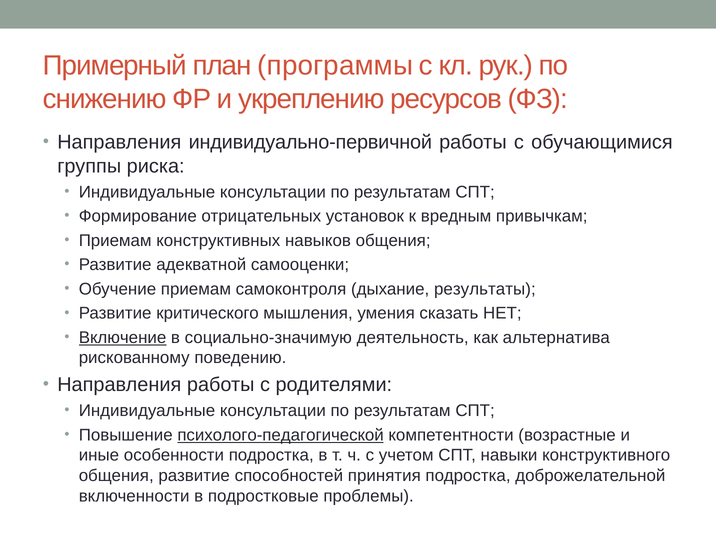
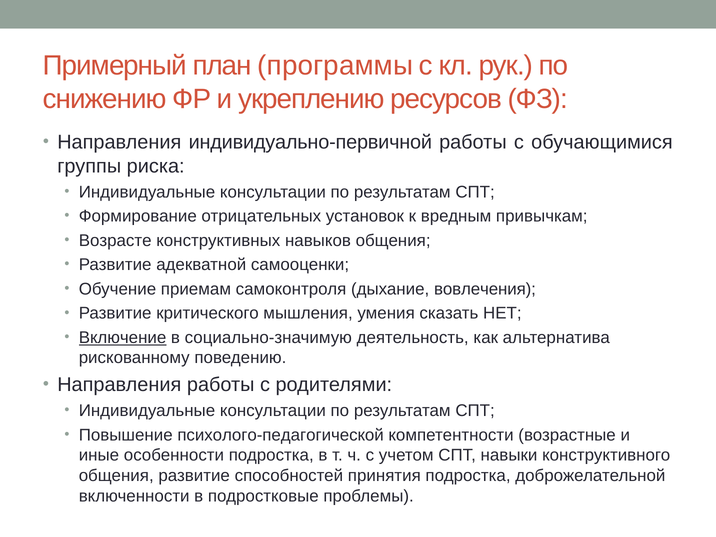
Приемам: Приемам -> Возрасте (115, 240)
результаты: результаты -> вовлечения (485, 289)
психолого-педагогической underline: present -> none (281, 435)
